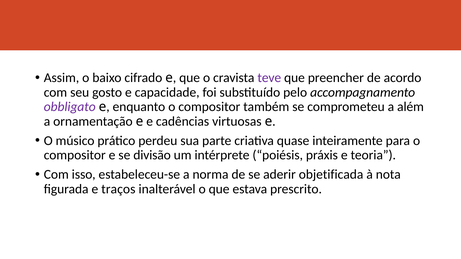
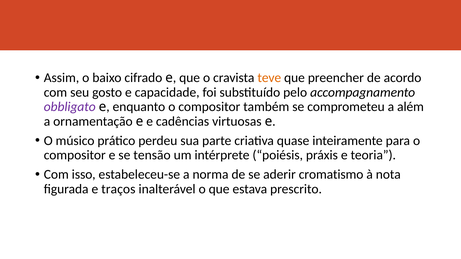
teve colour: purple -> orange (269, 78)
divisão: divisão -> tensão (152, 155)
objetificada: objetificada -> cromatismo (331, 175)
